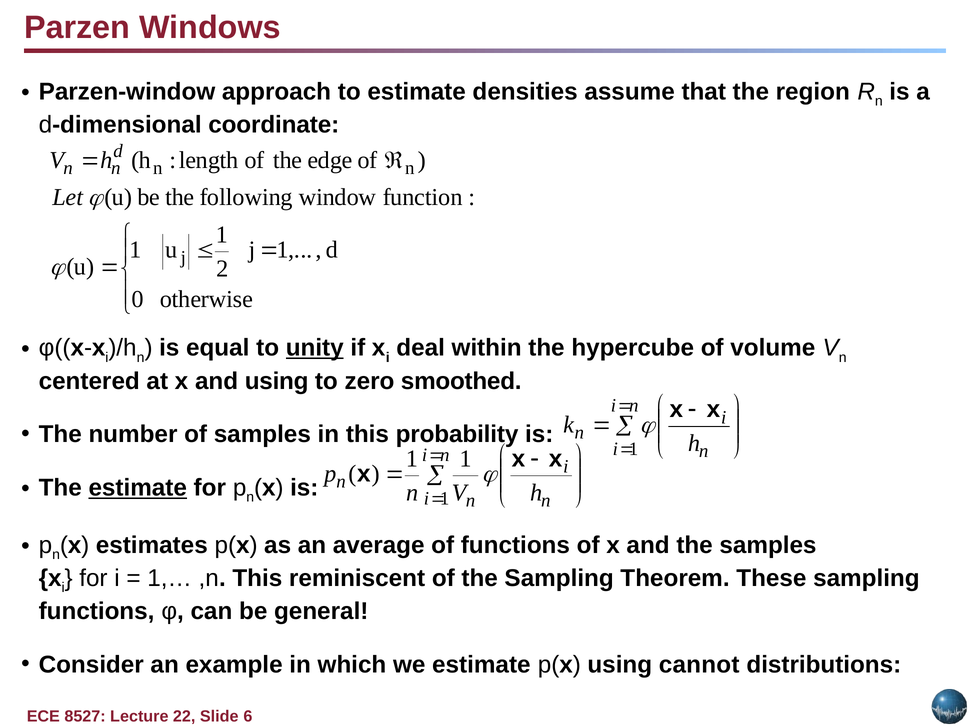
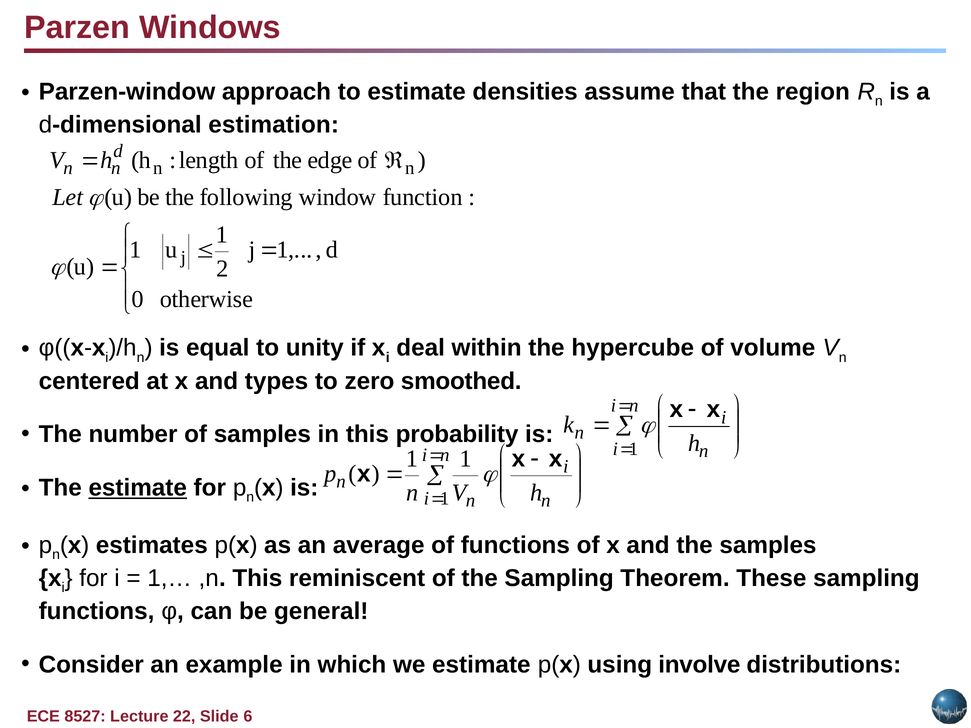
coordinate: coordinate -> estimation (274, 125)
unity underline: present -> none (315, 348)
and using: using -> types (277, 381)
cannot: cannot -> involve (699, 665)
